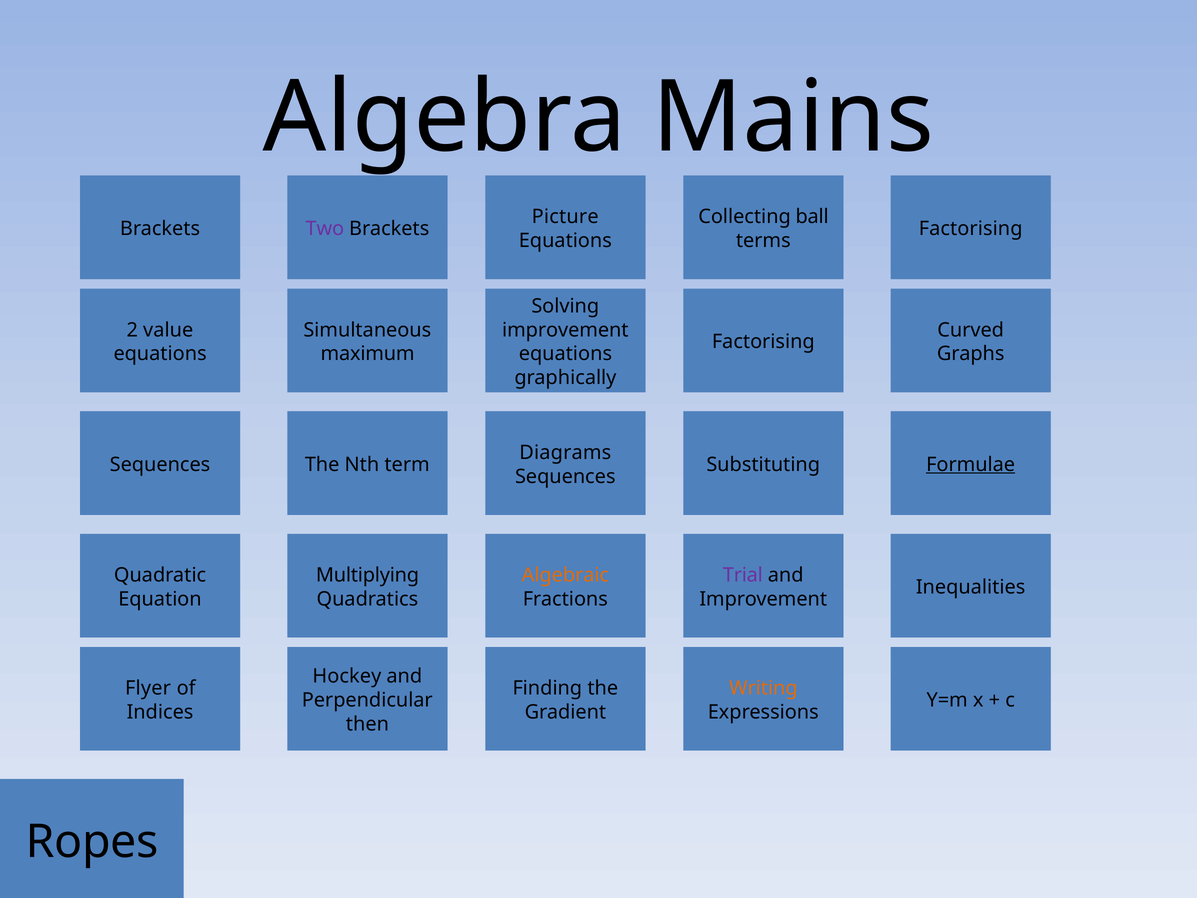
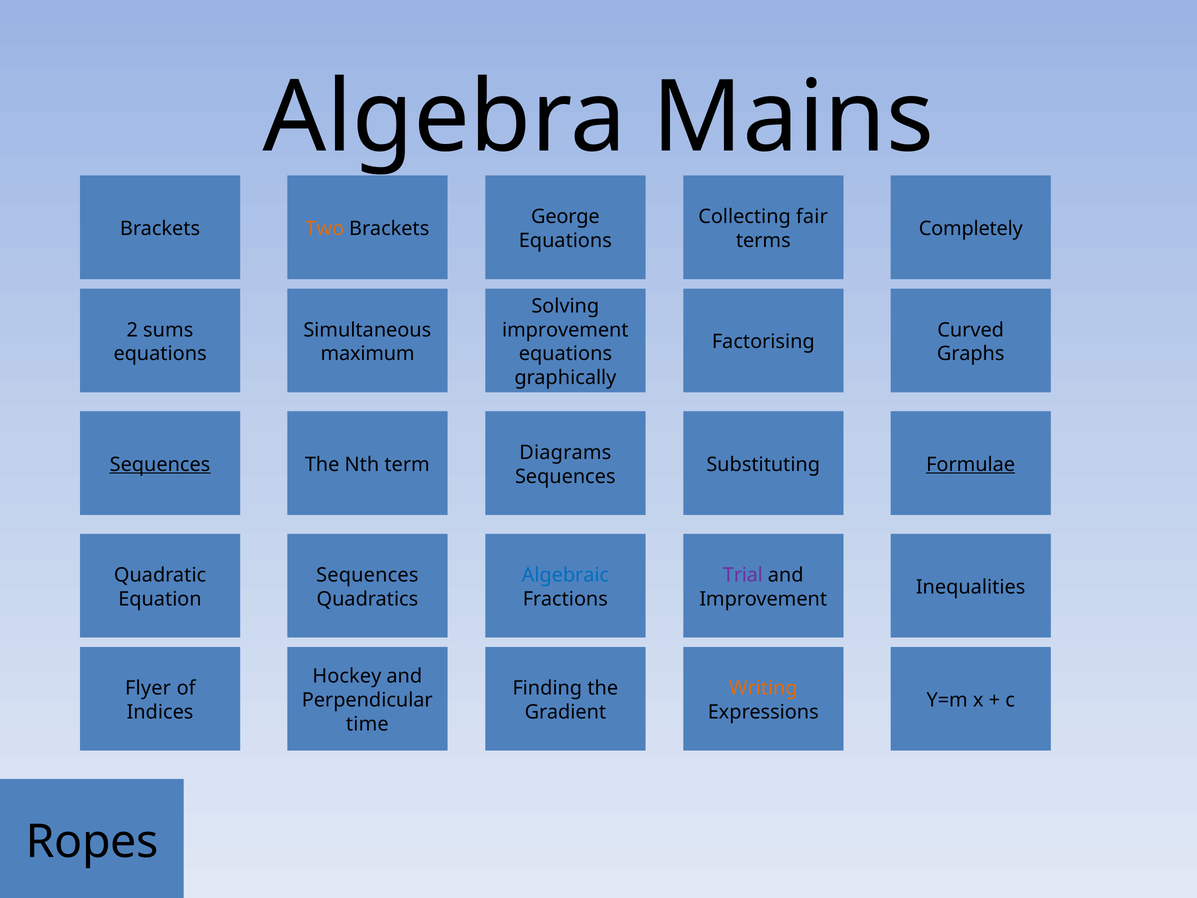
Picture: Picture -> George (565, 217)
ball: ball -> fair (812, 217)
Two colour: purple -> orange (325, 229)
Factorising: Factorising -> Completely (971, 229)
value: value -> sums (168, 330)
Sequences underline: none -> present (160, 464)
Multiplying: Multiplying -> Sequences (367, 575)
Algebraic colour: orange -> blue (565, 575)
then: then -> time (367, 724)
